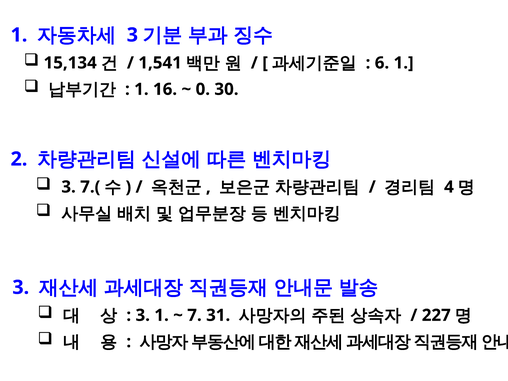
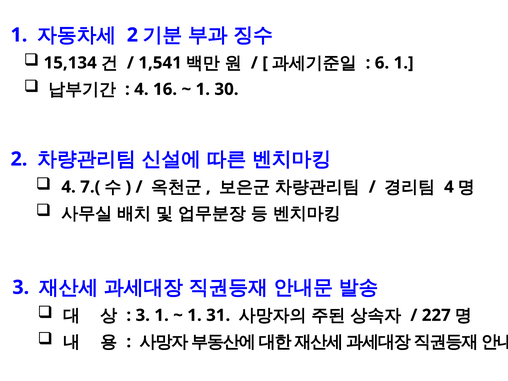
3: 3 -> 2 (132, 35)
1: 1 -> 4 (141, 89)
0: 0 -> 1 (203, 89)
3: 3 -> 4 (69, 187)
7: 7 -> 1 (194, 315)
